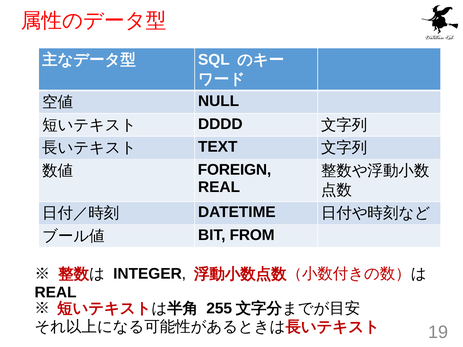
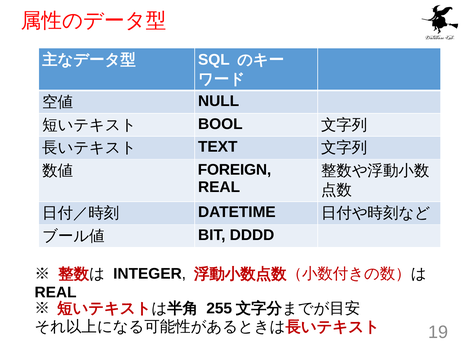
DDDD: DDDD -> BOOL (220, 124)
FROM: FROM -> DDDD (252, 235)
